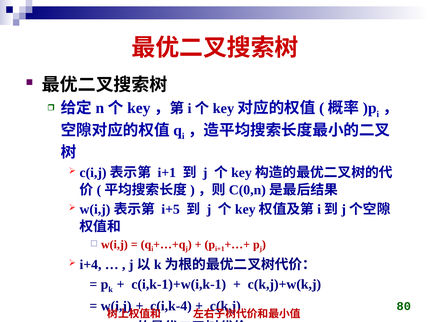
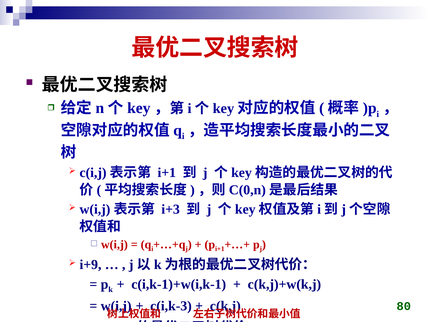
i+5: i+5 -> i+3 (171, 210)
i+4: i+4 -> i+9 (91, 265)
c(i,k-4: c(i,k-4 -> c(i,k-3 (171, 306)
